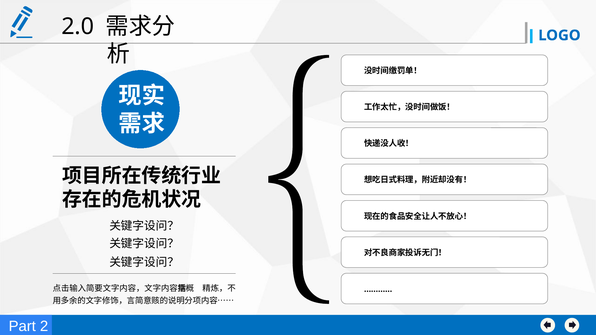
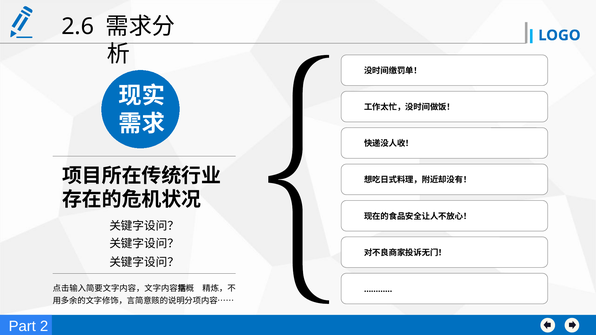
2.0: 2.0 -> 2.6 (78, 27)
